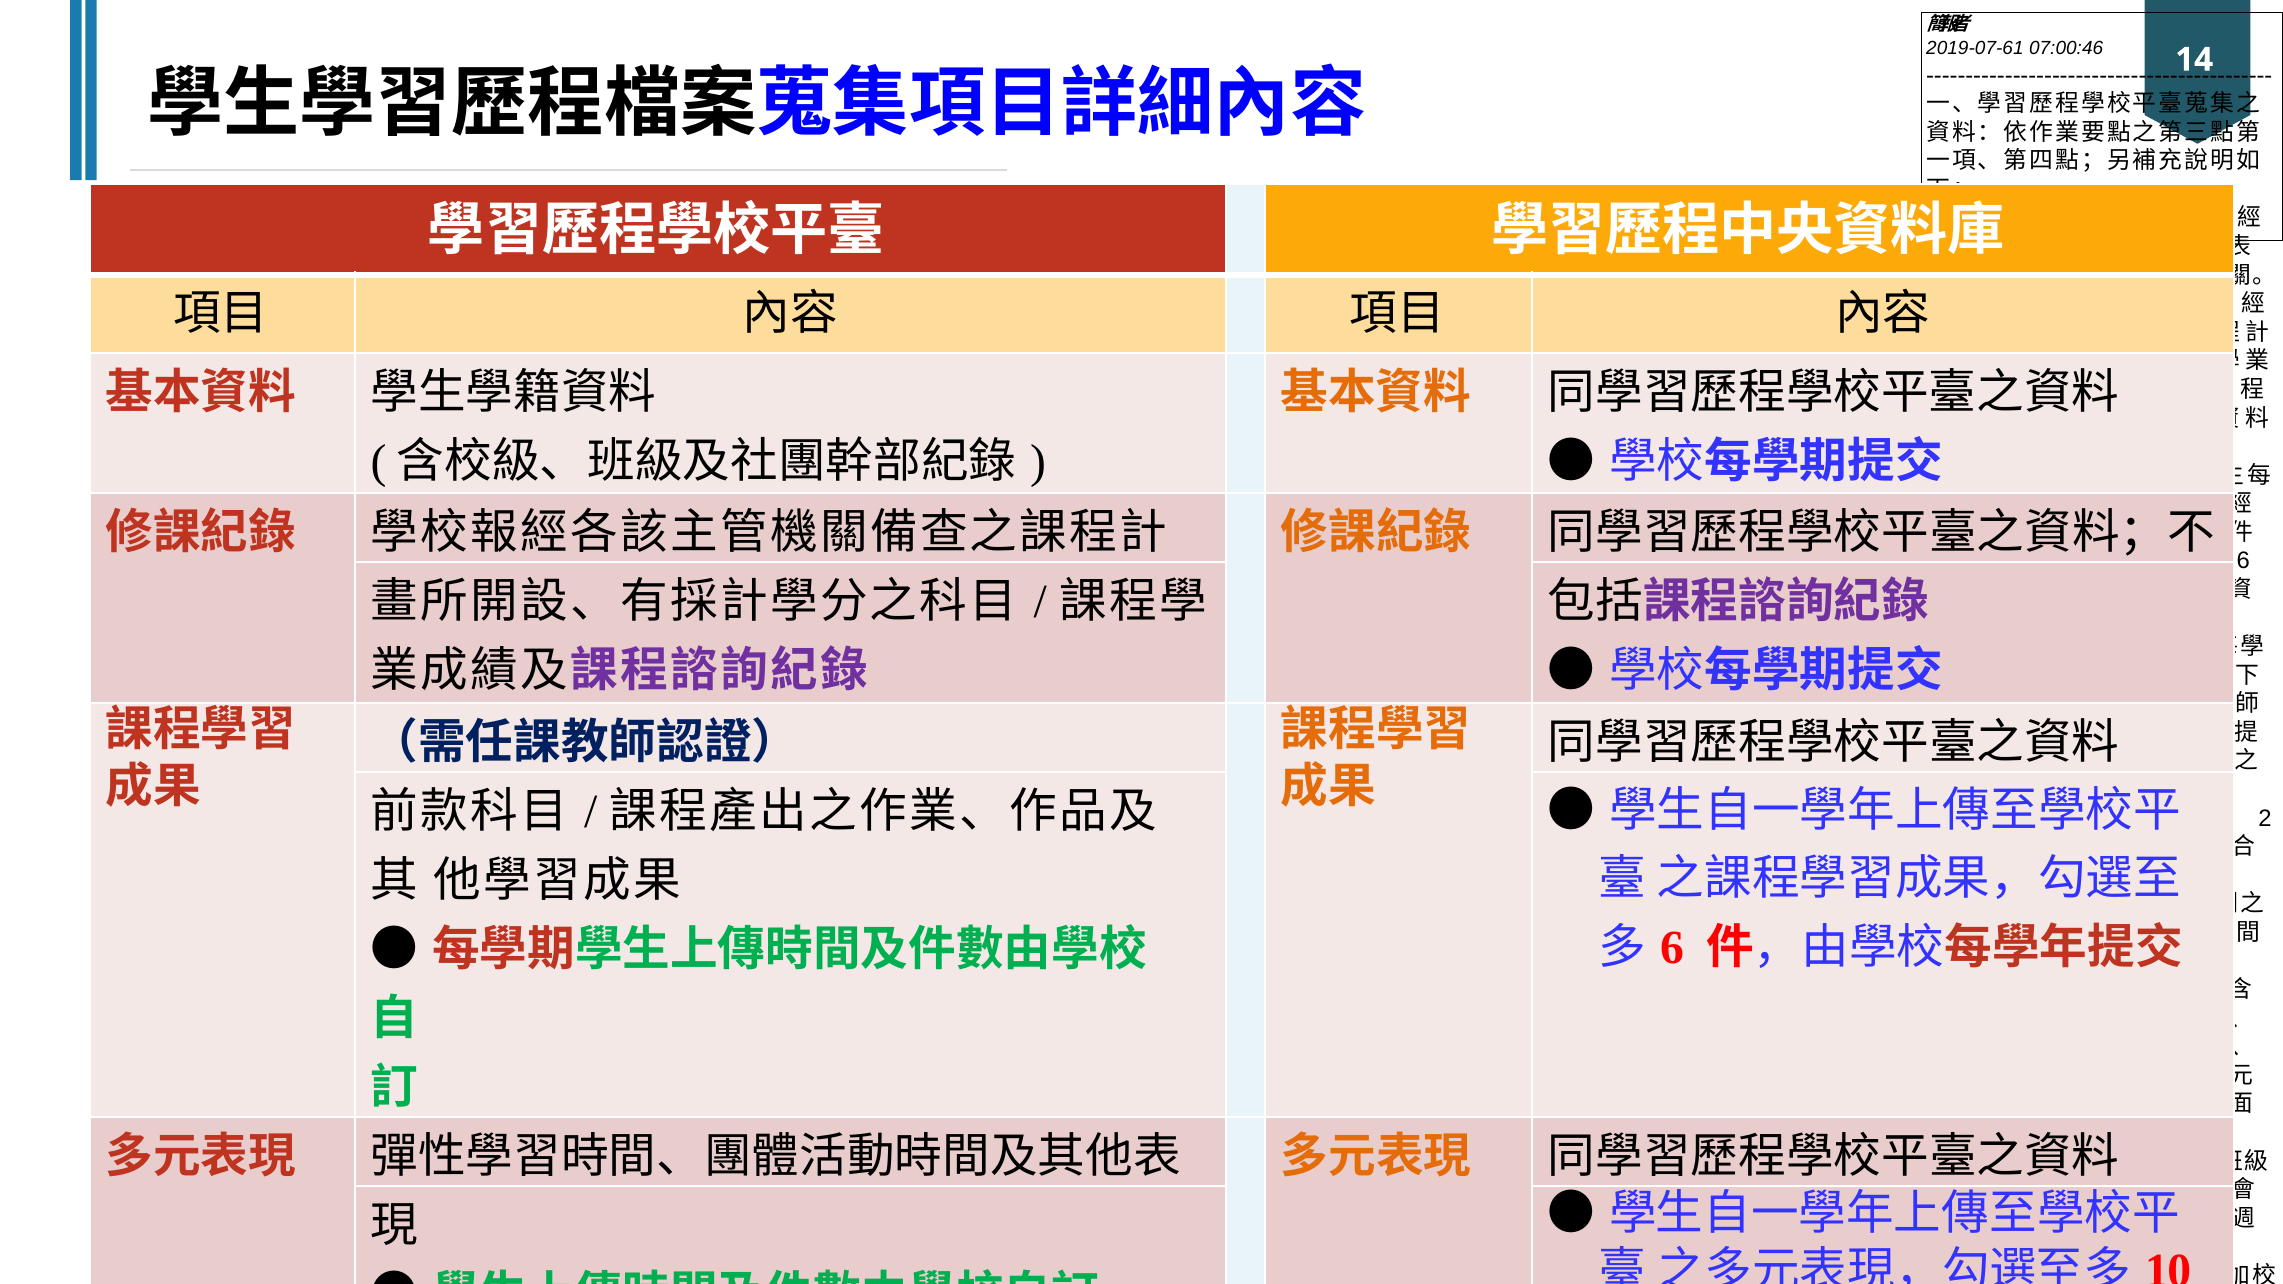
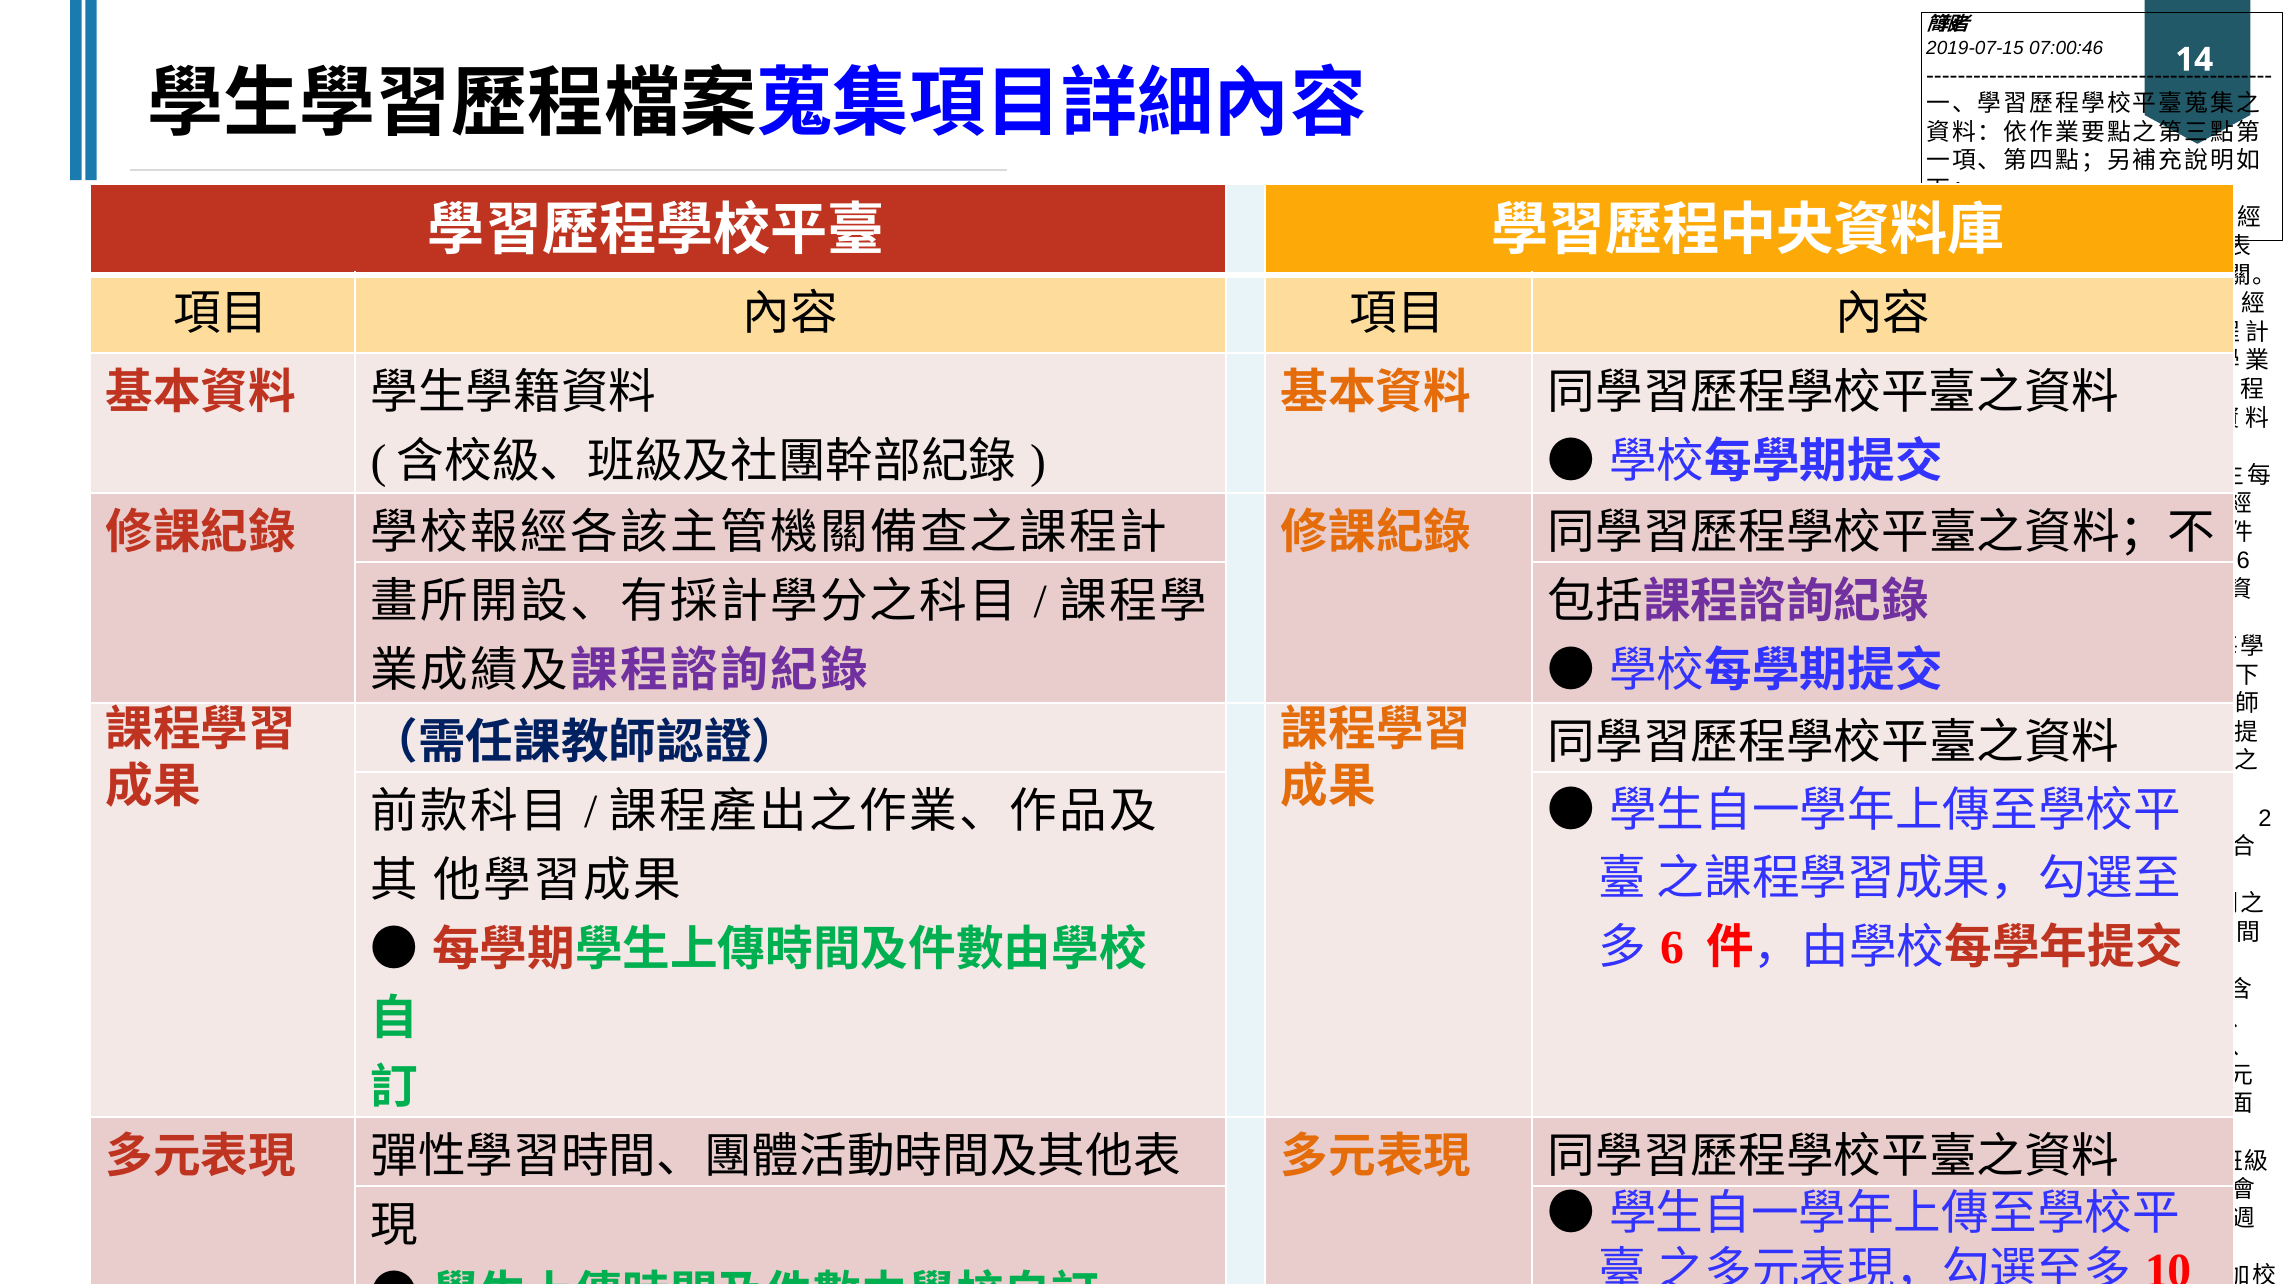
2019-07-61: 2019-07-61 -> 2019-07-15 (1975, 48)
